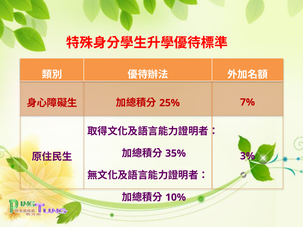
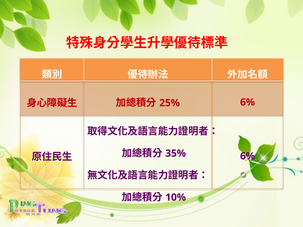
7%: 7% -> 6% (248, 102)
3%: 3% -> 6% (248, 156)
